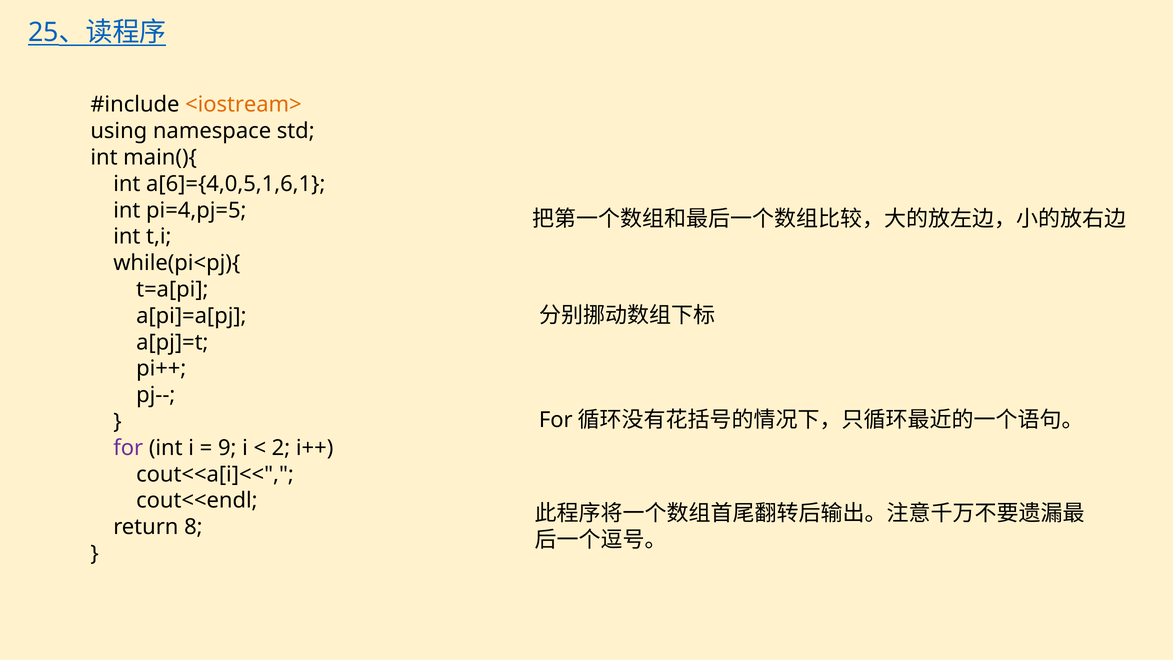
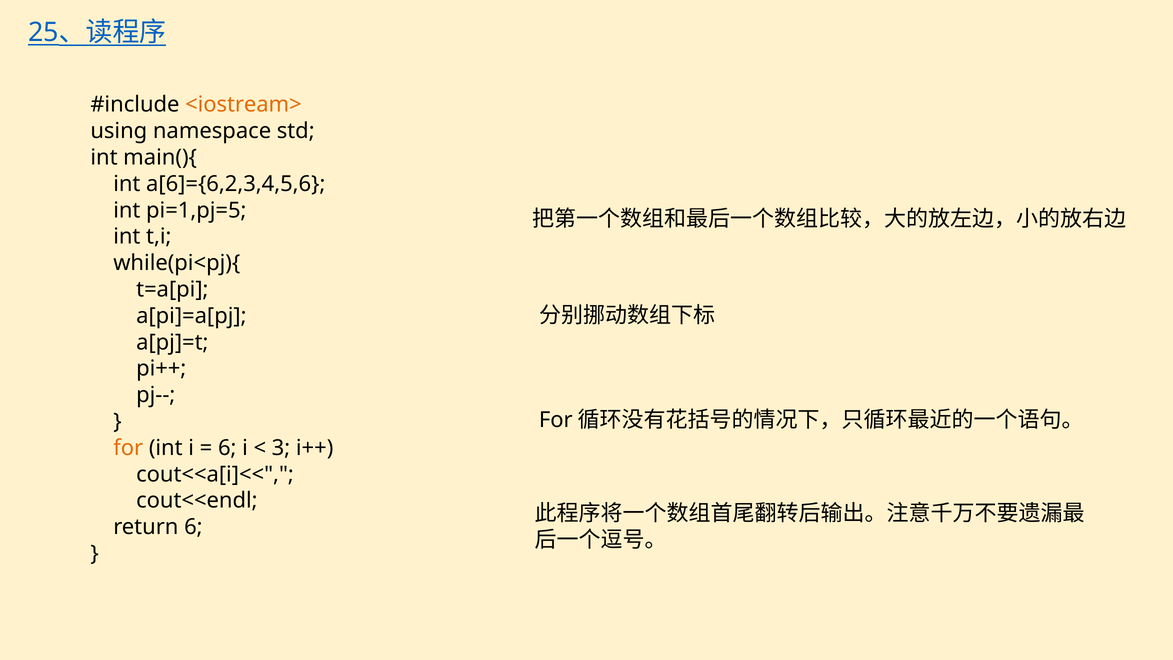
a[6]={4,0,5,1,6,1: a[6]={4,0,5,1,6,1 -> a[6]={6,2,3,4,5,6 (236, 184)
pi=4,pj=5: pi=4,pj=5 -> pi=1,pj=5 (196, 210)
for colour: purple -> orange (128, 448)
9: 9 -> 6 (227, 448)
2: 2 -> 3 (281, 448)
return 8: 8 -> 6 (193, 527)
